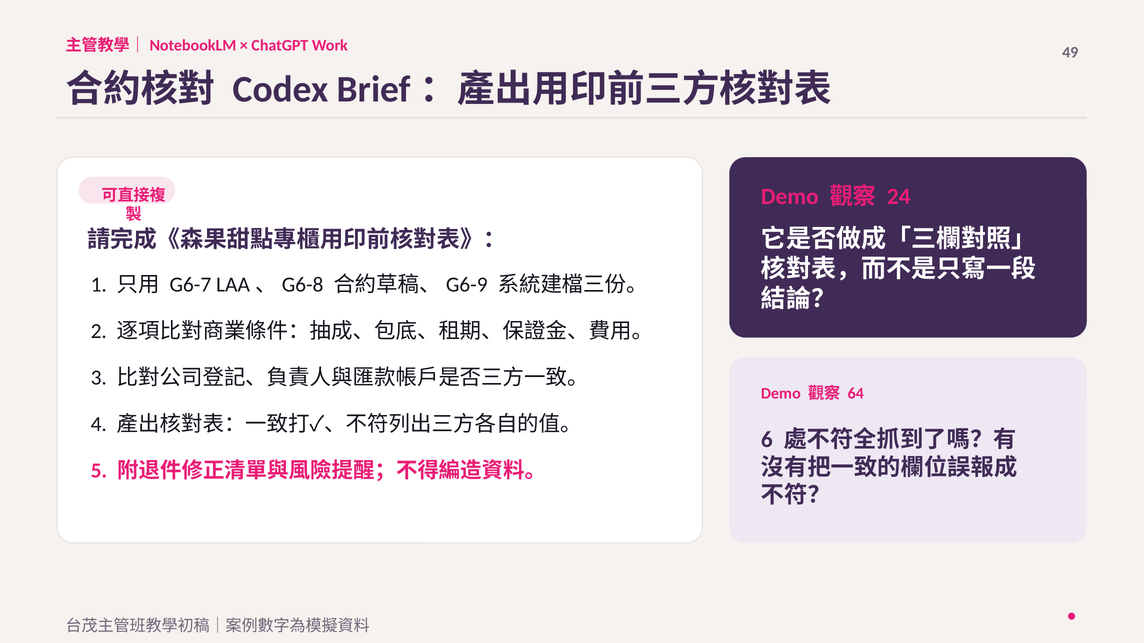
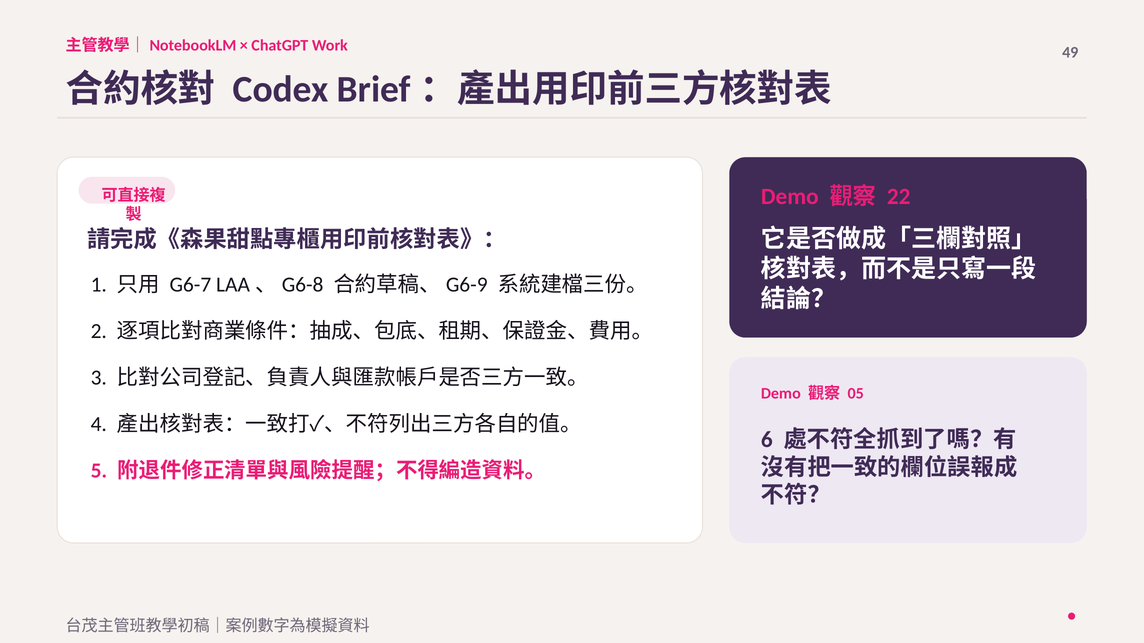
24: 24 -> 22 (899, 197)
64: 64 -> 05 (856, 394)
